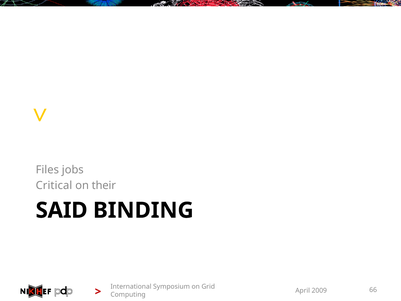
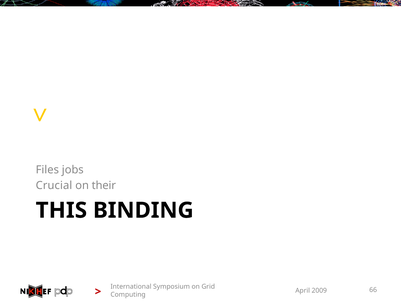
Critical: Critical -> Crucial (54, 185)
SAID: SAID -> THIS (61, 210)
